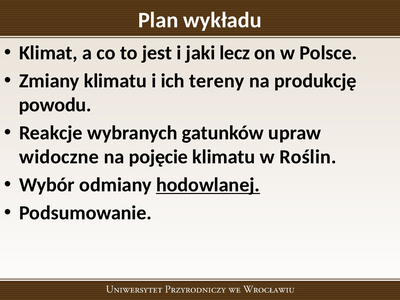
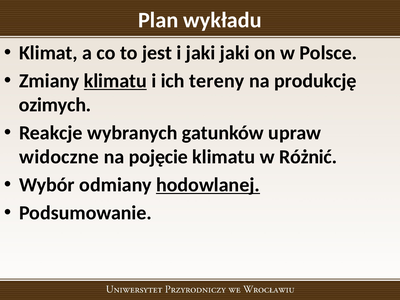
jaki lecz: lecz -> jaki (235, 53)
klimatu underline: none -> present (115, 81)
powodu: powodu -> ozimych (55, 105)
Roślin: Roślin -> Różnić (308, 157)
